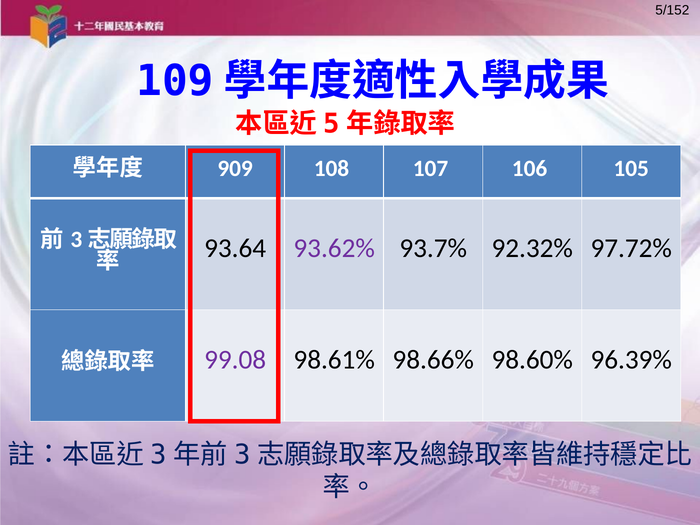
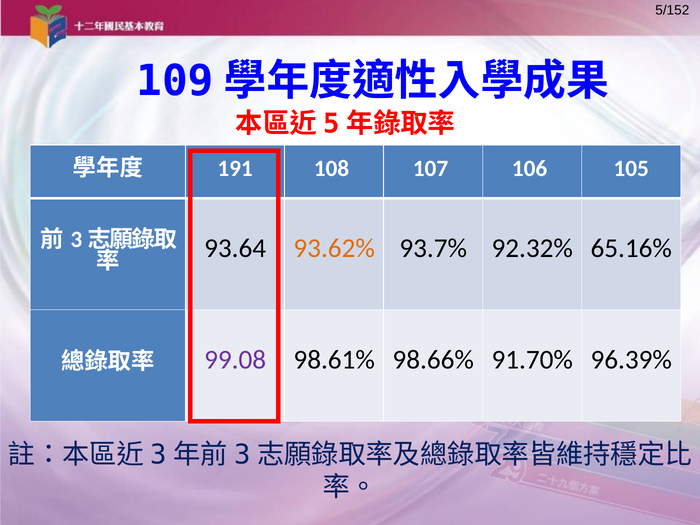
909: 909 -> 191 (235, 168)
93.62% colour: purple -> orange (334, 248)
97.72%: 97.72% -> 65.16% (631, 248)
98.60%: 98.60% -> 91.70% (532, 360)
